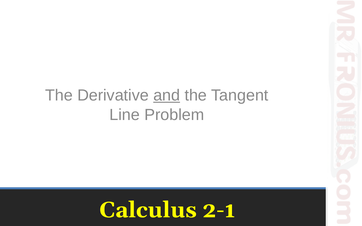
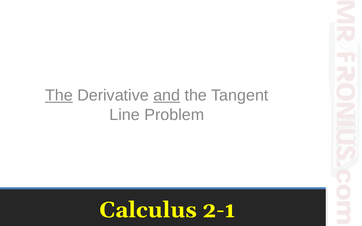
The underline: none -> present (59, 96)
